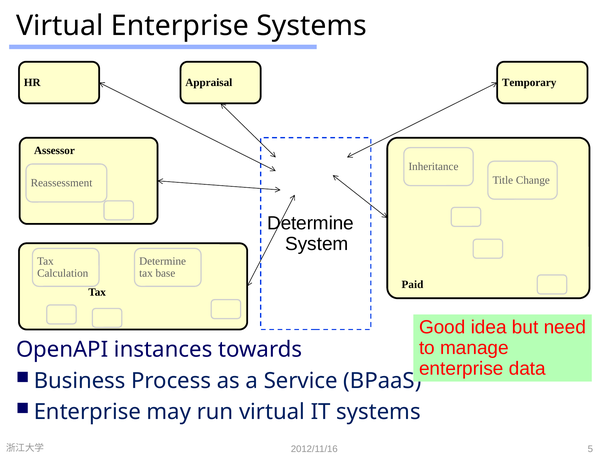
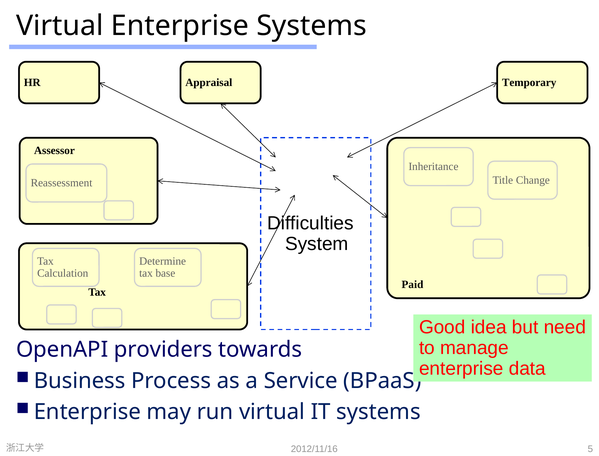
Determine: Determine -> Difficulties (310, 223)
instances: instances -> providers (163, 350)
